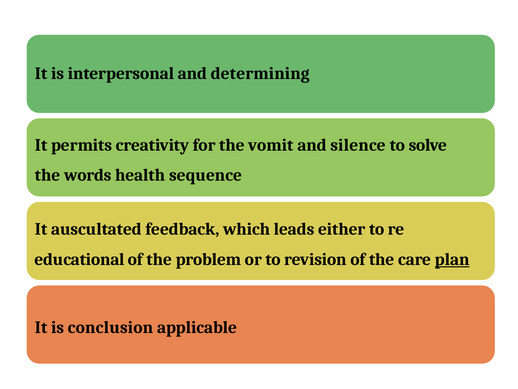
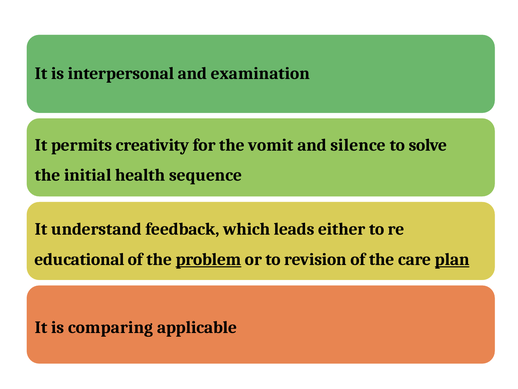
determining: determining -> examination (260, 73)
words: words -> initial (88, 175)
auscultated: auscultated -> understand (96, 229)
problem underline: none -> present (209, 259)
conclusion: conclusion -> comparing (111, 327)
